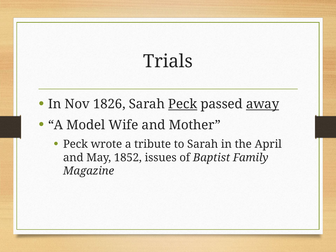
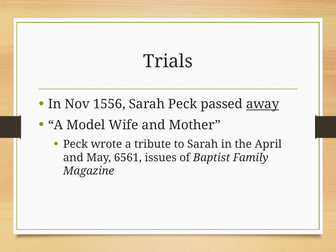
1826: 1826 -> 1556 (109, 104)
Peck underline: present -> none (183, 104)
1852: 1852 -> 6561 (128, 158)
